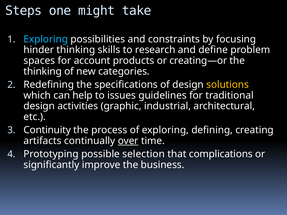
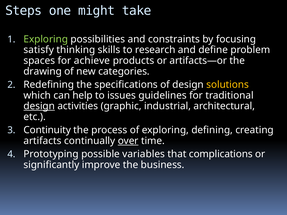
Exploring colour: light blue -> light green (46, 39)
hinder: hinder -> satisfy (39, 50)
account: account -> achieve (92, 61)
creating—or: creating—or -> artifacts—or (198, 61)
thinking: thinking -> drawing (43, 71)
design underline: none -> present (39, 106)
selection: selection -> variables (144, 154)
